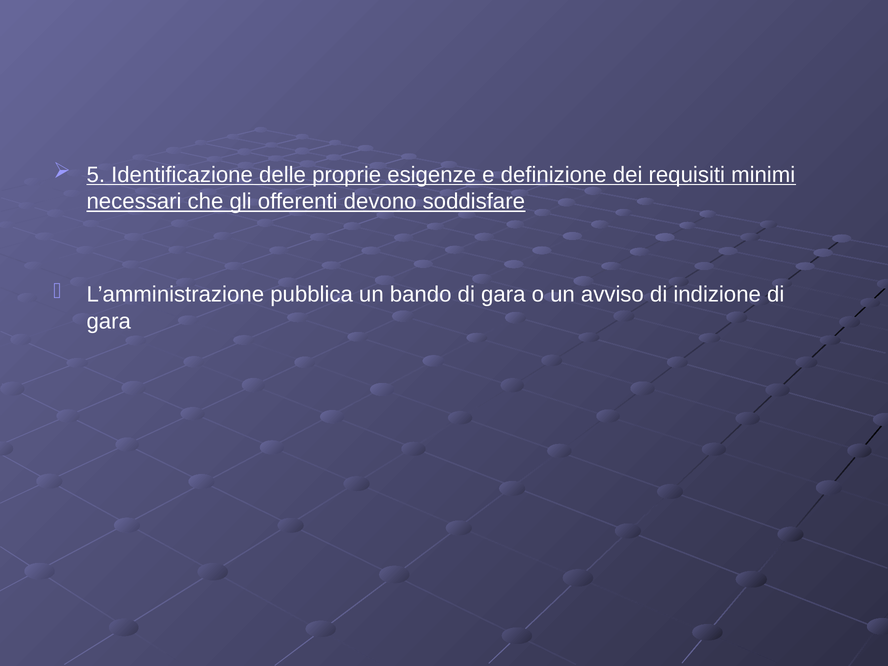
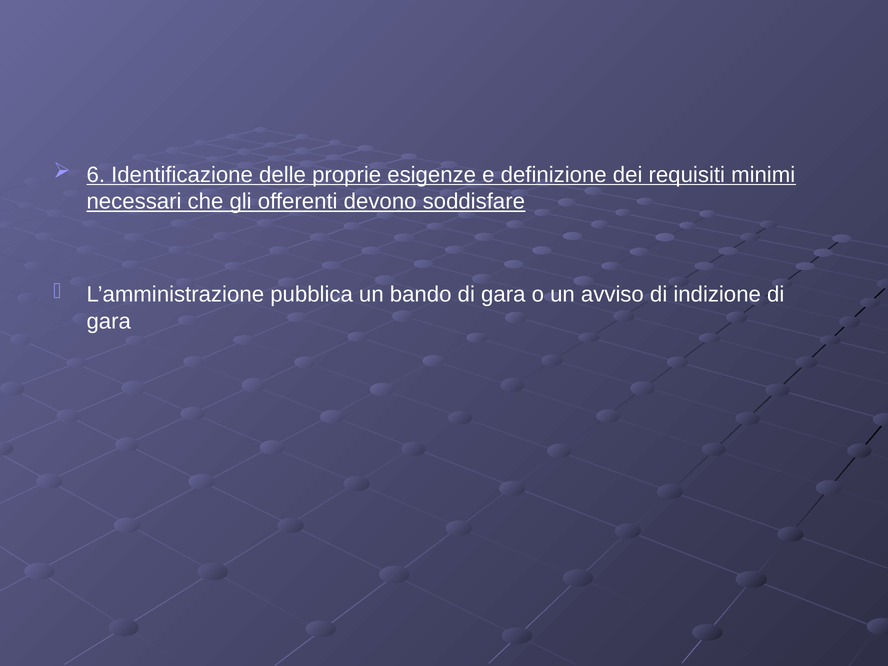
5: 5 -> 6 (96, 175)
